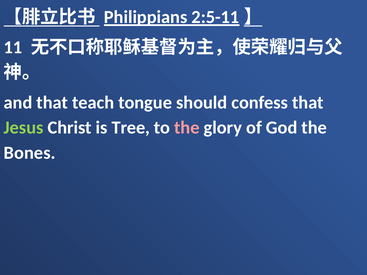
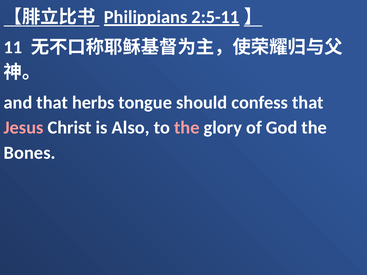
teach: teach -> herbs (93, 103)
Jesus colour: light green -> pink (24, 128)
Tree: Tree -> Also (131, 128)
